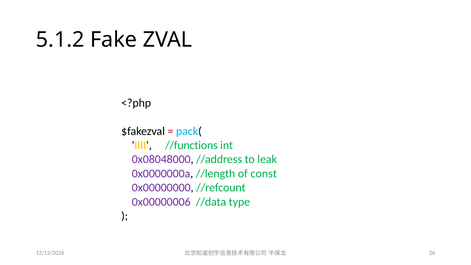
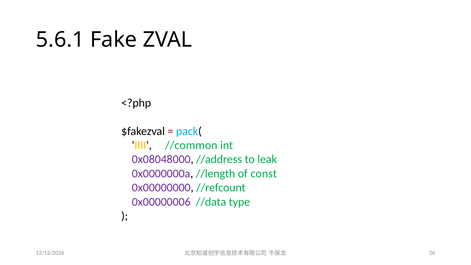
5.1.2: 5.1.2 -> 5.6.1 (60, 40)
//functions: //functions -> //common (191, 145)
